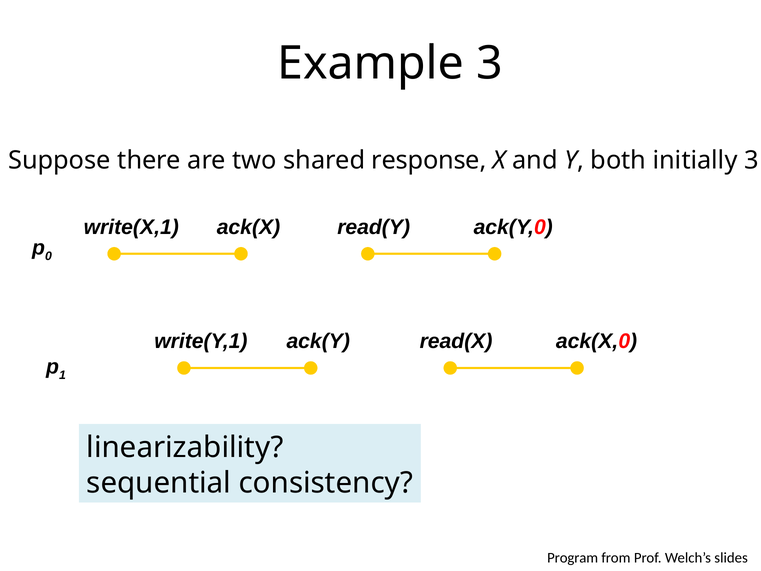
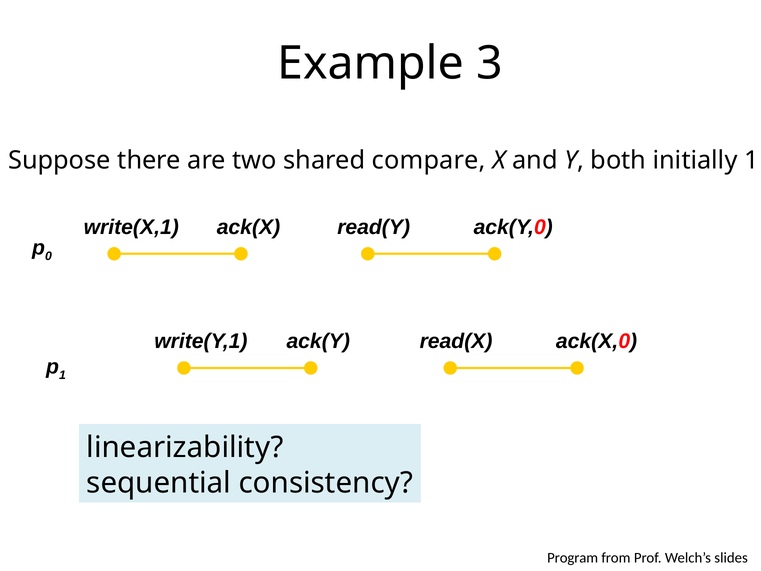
response: response -> compare (429, 160)
initially 3: 3 -> 1 (751, 160)
